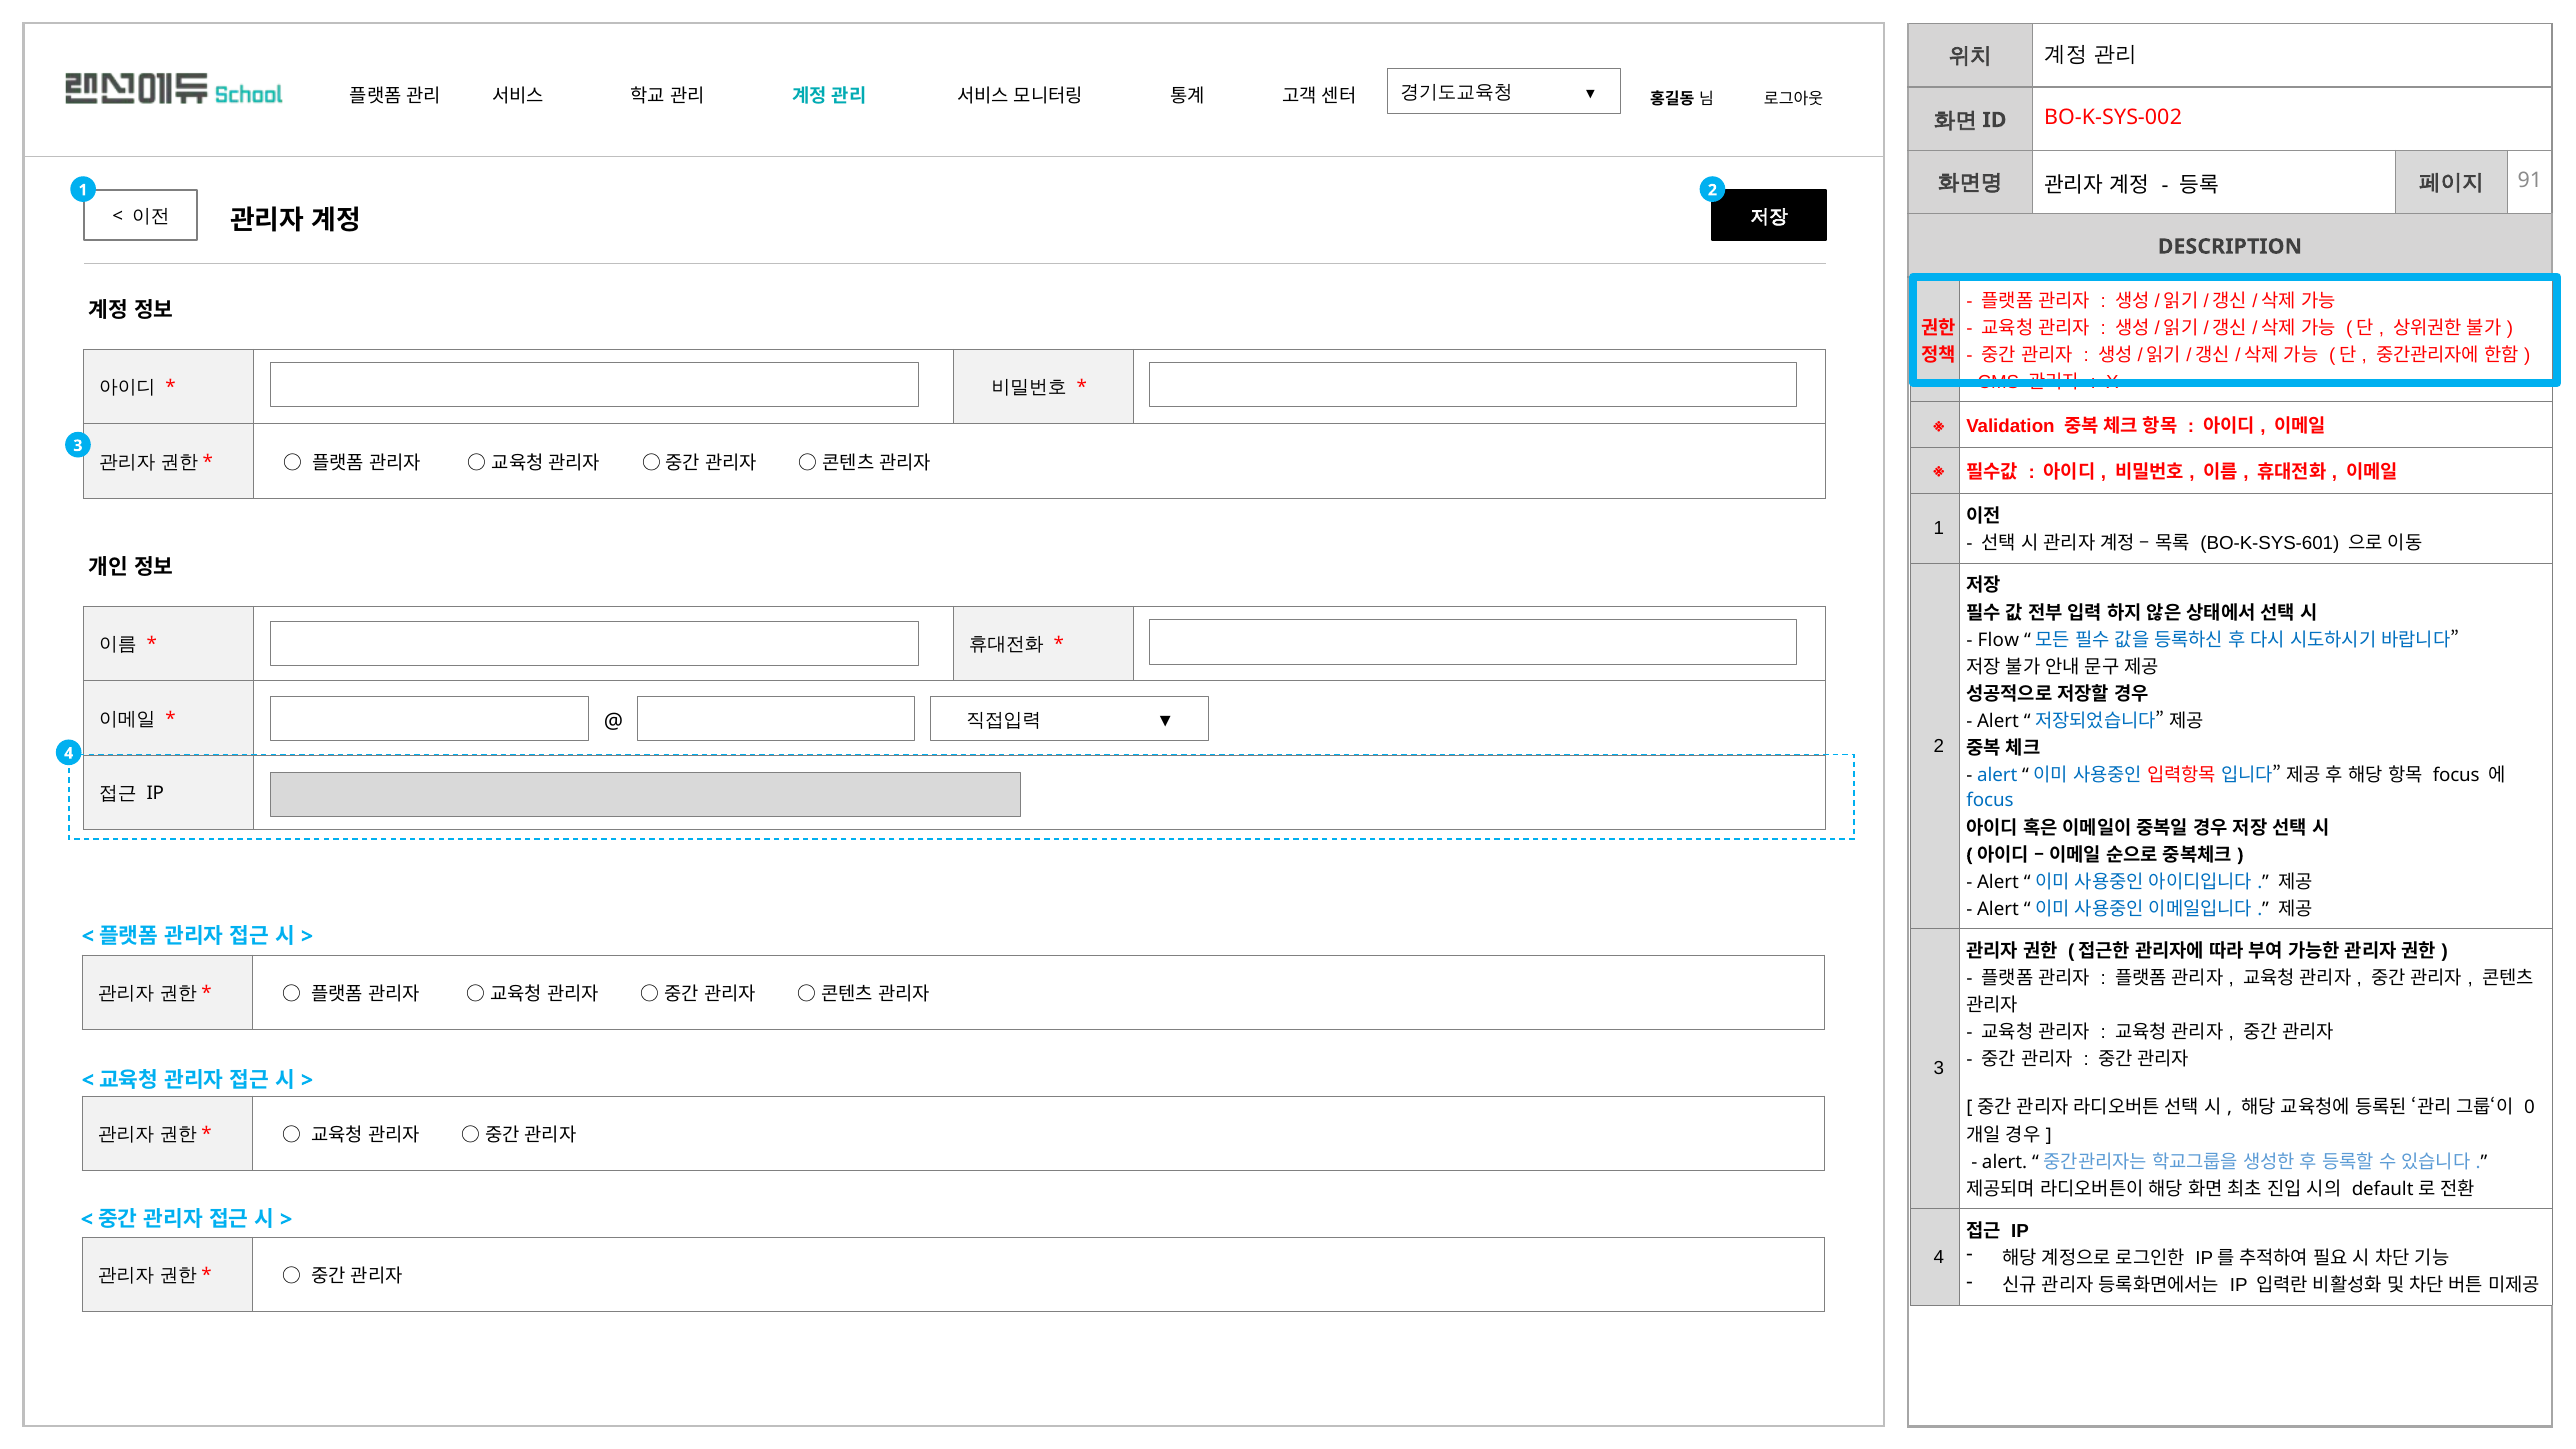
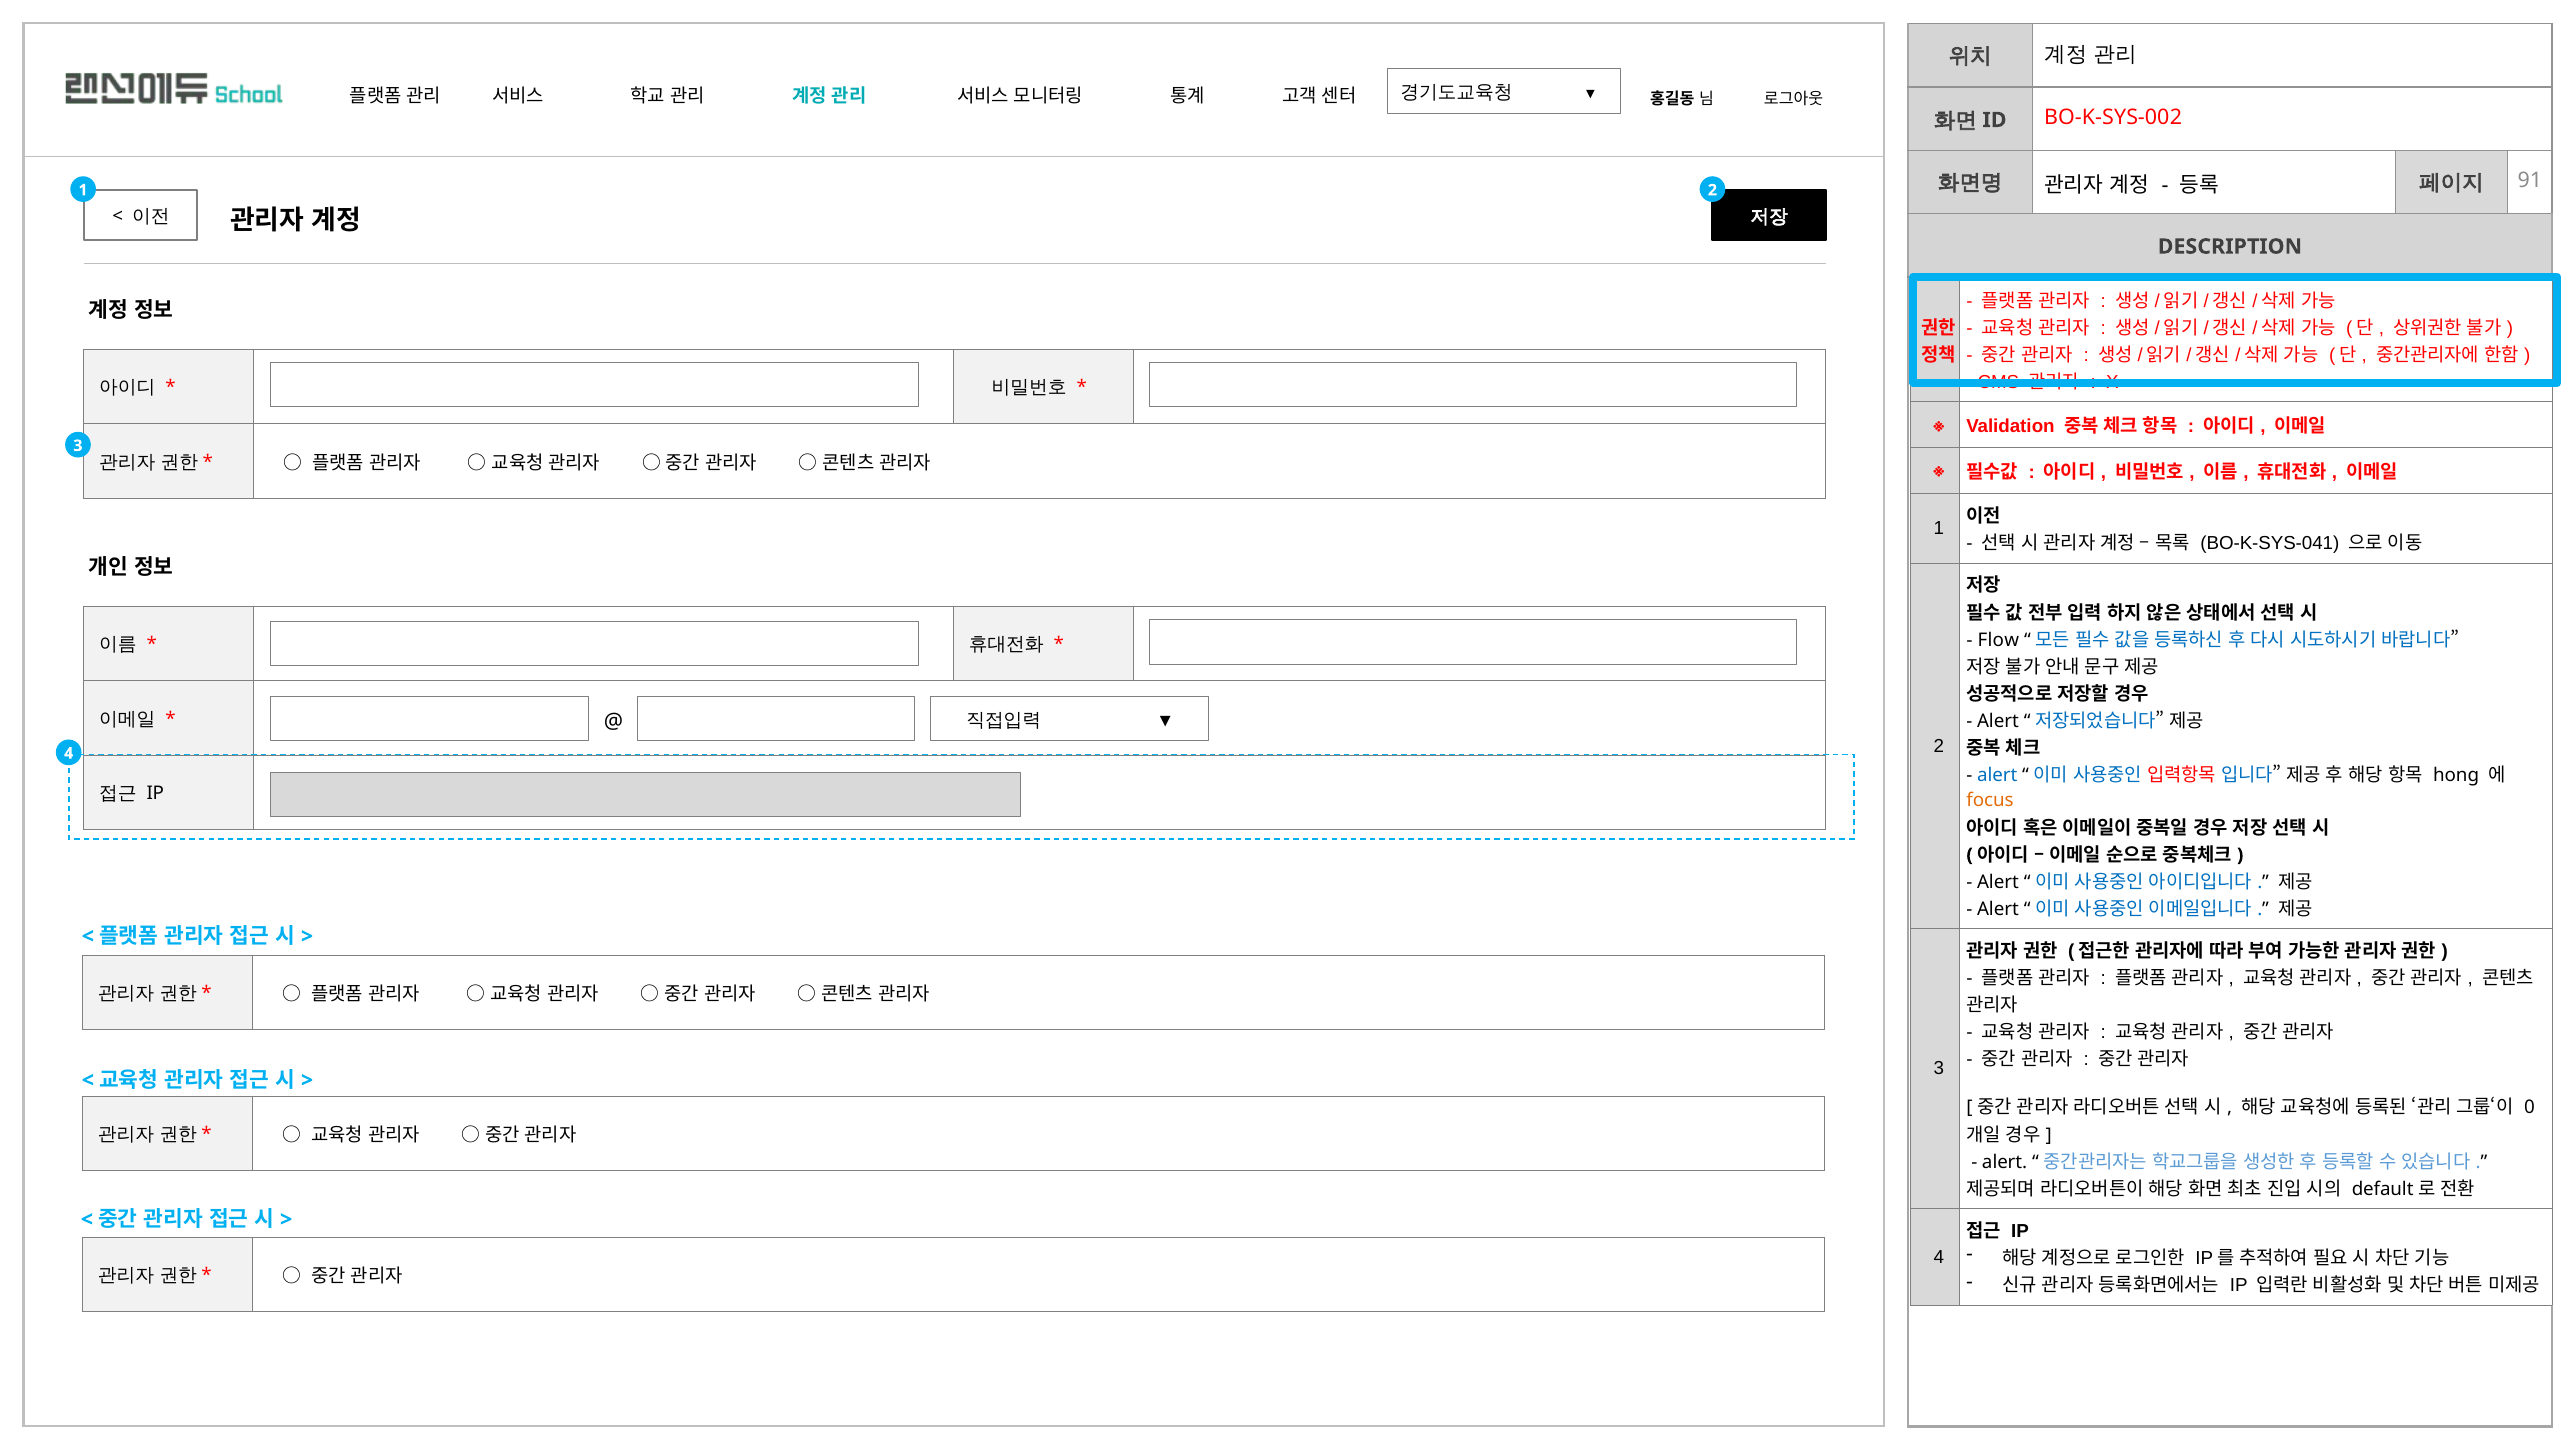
BO-K-SYS-601: BO-K-SYS-601 -> BO-K-SYS-041 (2270, 543)
focus: focus -> hong (2456, 775)
focus colour: blue -> orange (1990, 801)
